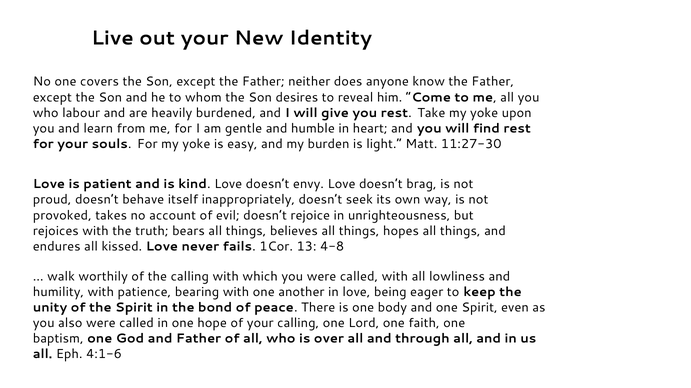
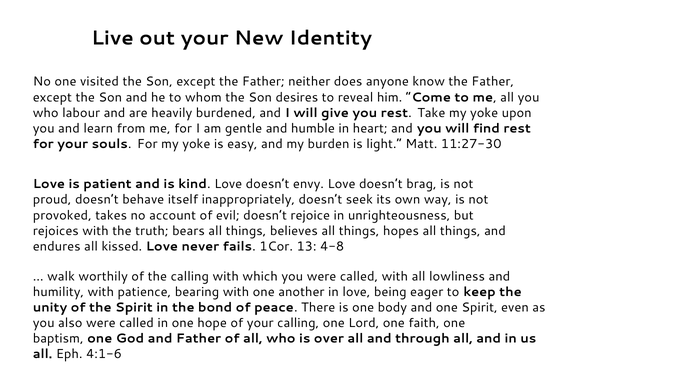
covers: covers -> visited (100, 82)
